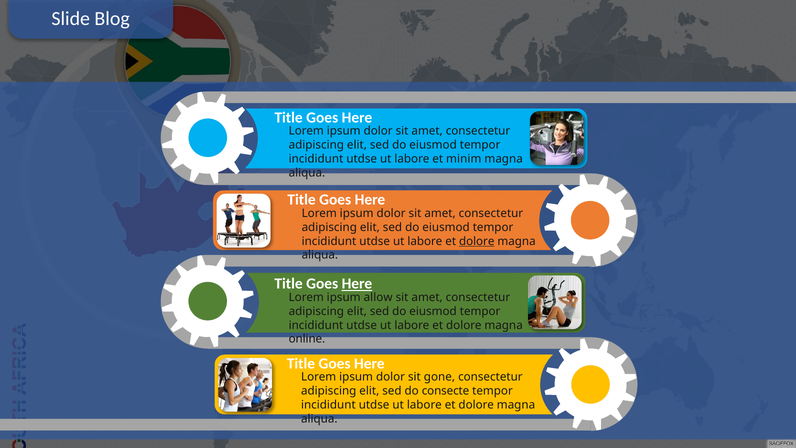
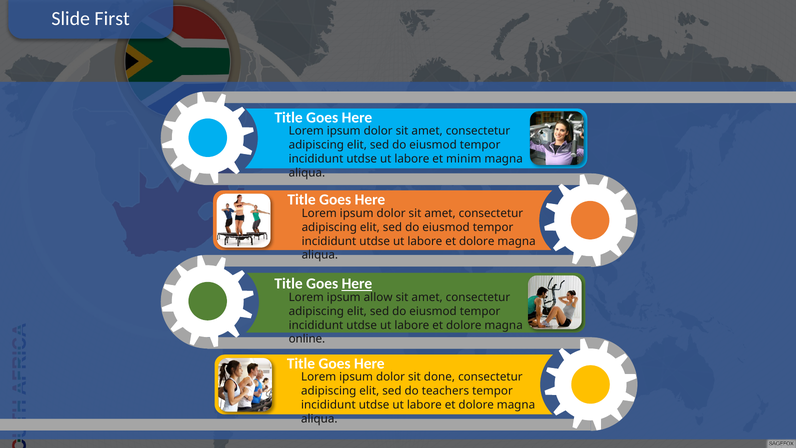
Blog: Blog -> First (112, 19)
dolore underline: present -> none (477, 241)
gone: gone -> done (439, 377)
consecte: consecte -> teachers (445, 391)
